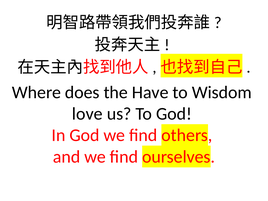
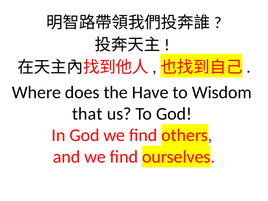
love: love -> that (87, 114)
